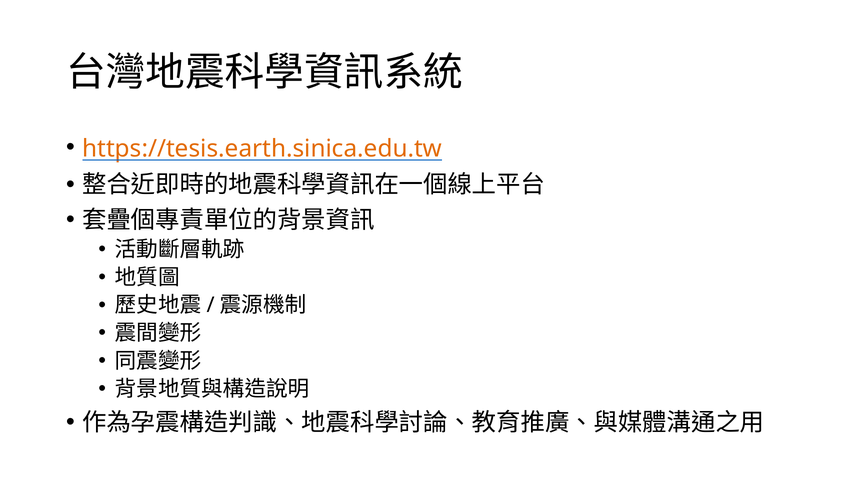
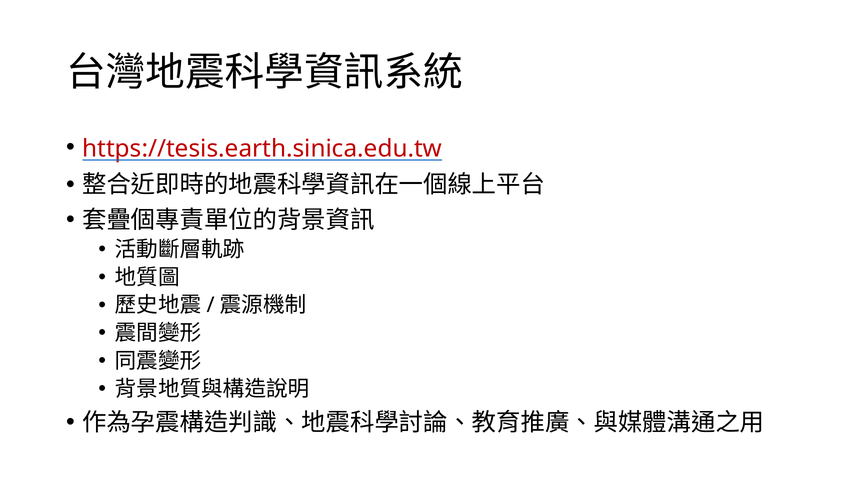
https://tesis.earth.sinica.edu.tw colour: orange -> red (262, 149)
